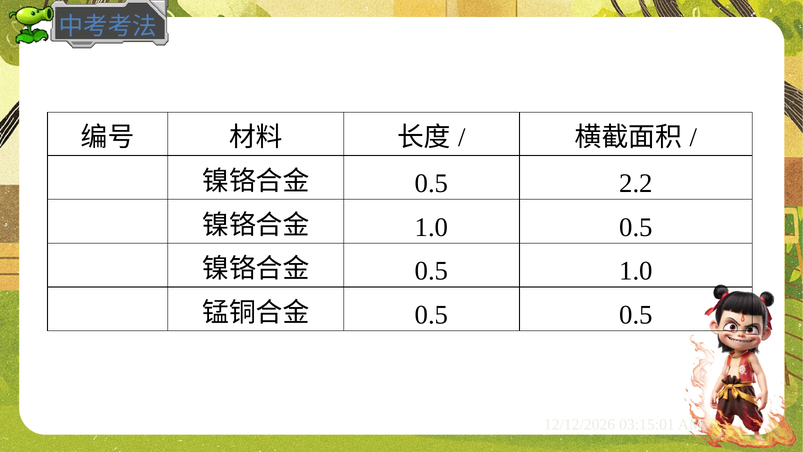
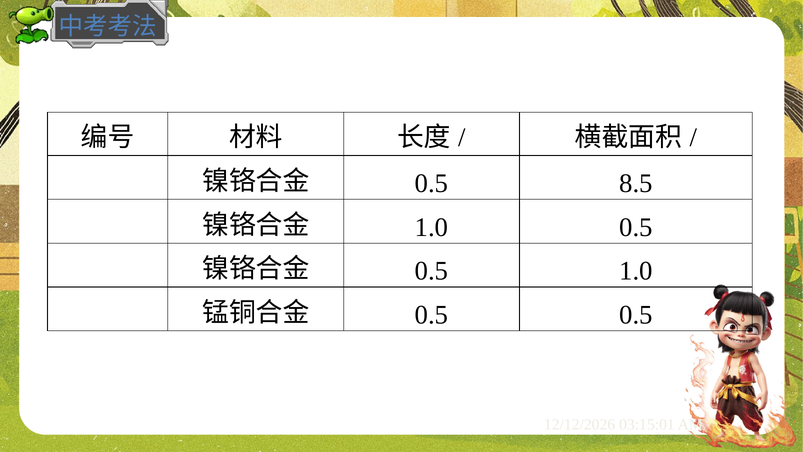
2.2: 2.2 -> 8.5 (636, 183)
